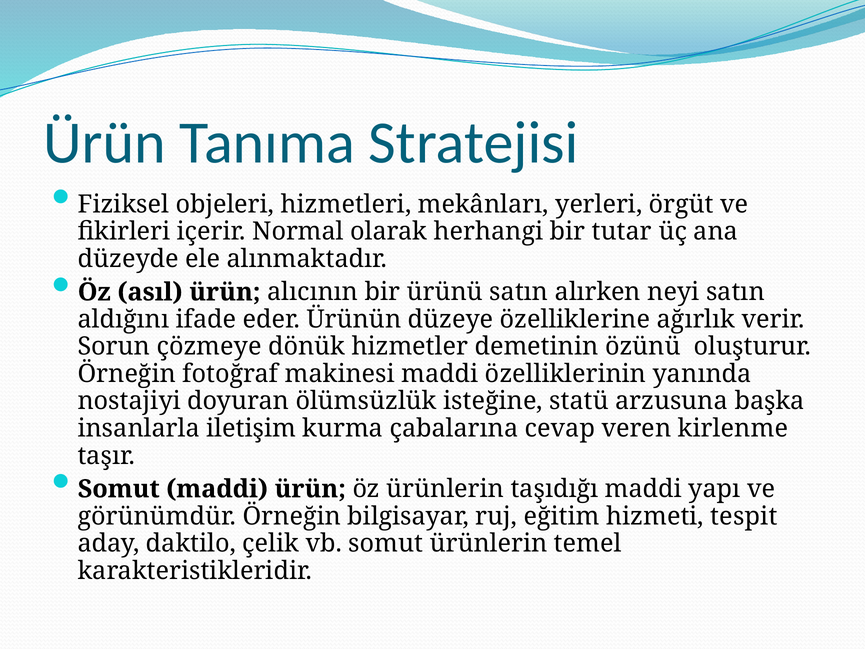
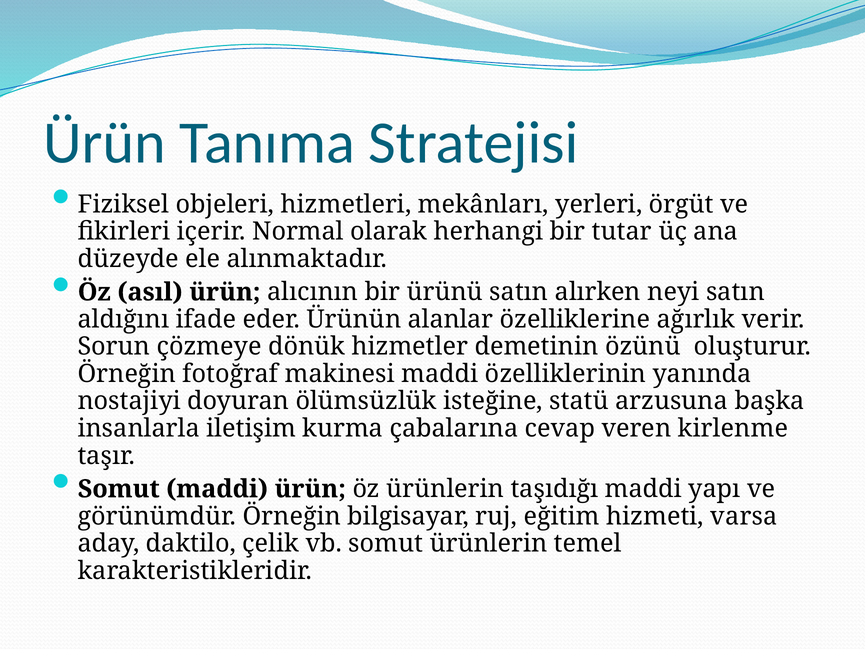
düzeye: düzeye -> alanlar (451, 319)
tespit: tespit -> varsa (744, 516)
